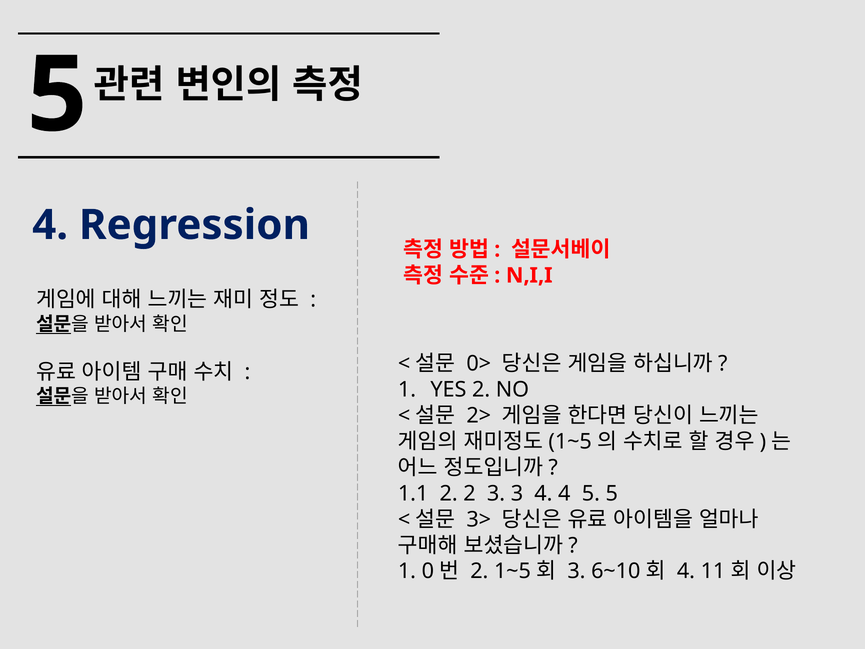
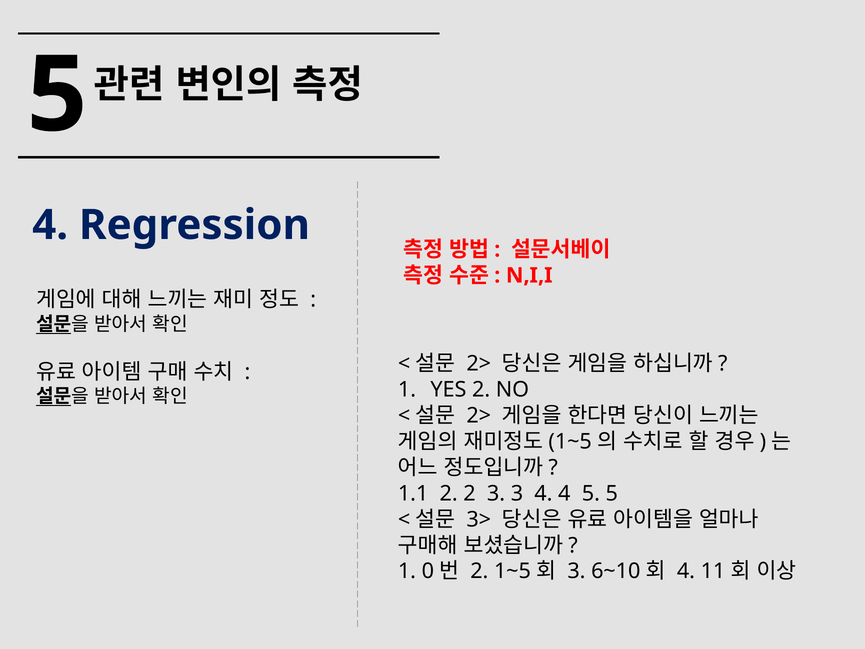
0>: 0> -> 2> (479, 364)
